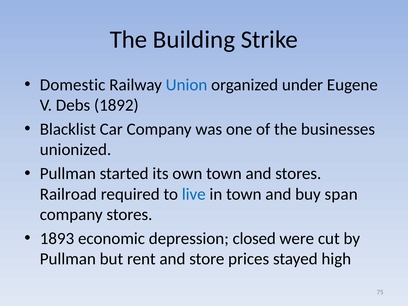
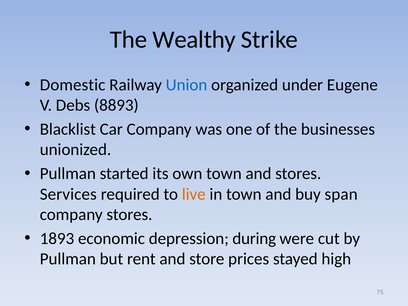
Building: Building -> Wealthy (194, 39)
1892: 1892 -> 8893 (116, 105)
Railroad: Railroad -> Services (68, 194)
live colour: blue -> orange (194, 194)
closed: closed -> during (254, 239)
